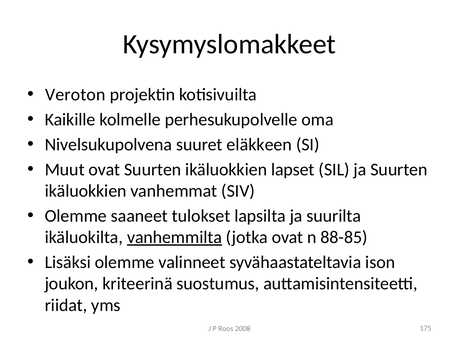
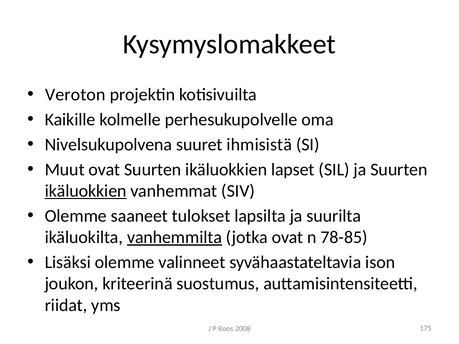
eläkkeen: eläkkeen -> ihmisistä (259, 145)
ikäluokkien underline: none -> present (86, 191)
88-85: 88-85 -> 78-85 (344, 237)
